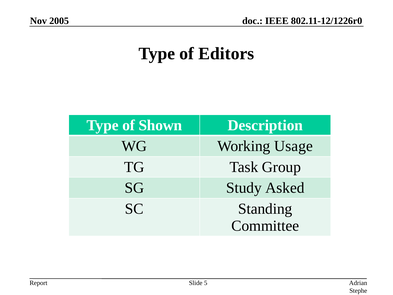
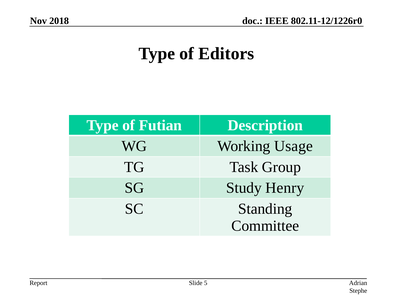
2005: 2005 -> 2018 (59, 21)
Shown: Shown -> Futian (160, 125)
Asked: Asked -> Henry (285, 188)
